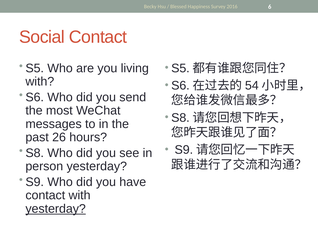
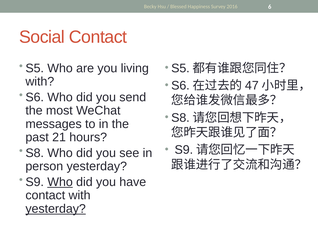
54: 54 -> 47 (252, 85)
26: 26 -> 21 (59, 137)
Who underline: none -> present (60, 182)
